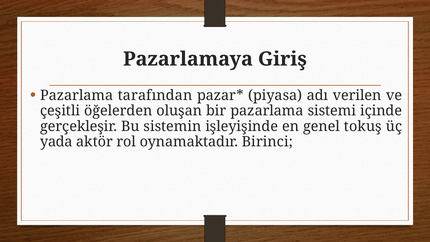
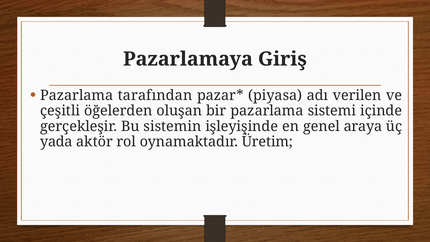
tokuş: tokuş -> araya (363, 126)
Birinci: Birinci -> Üretim (267, 142)
